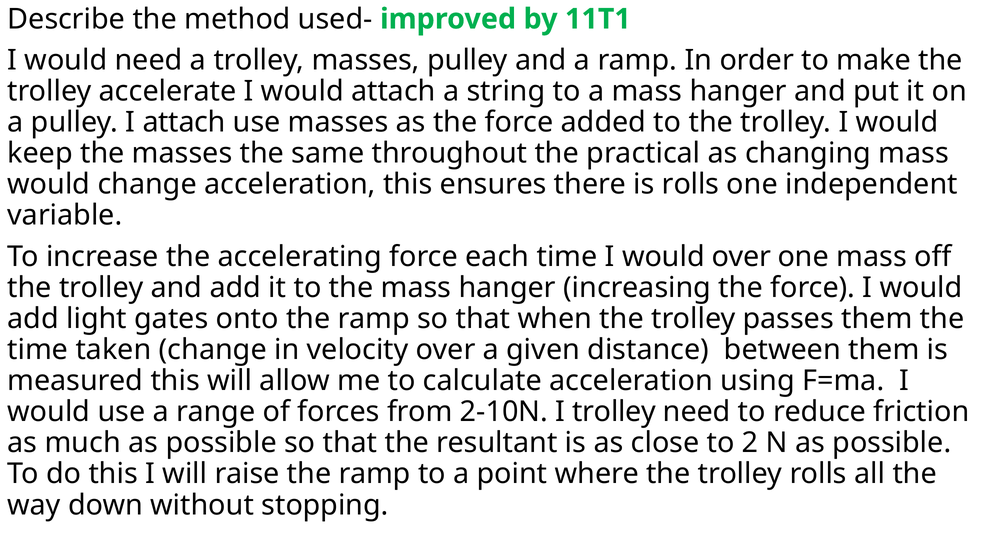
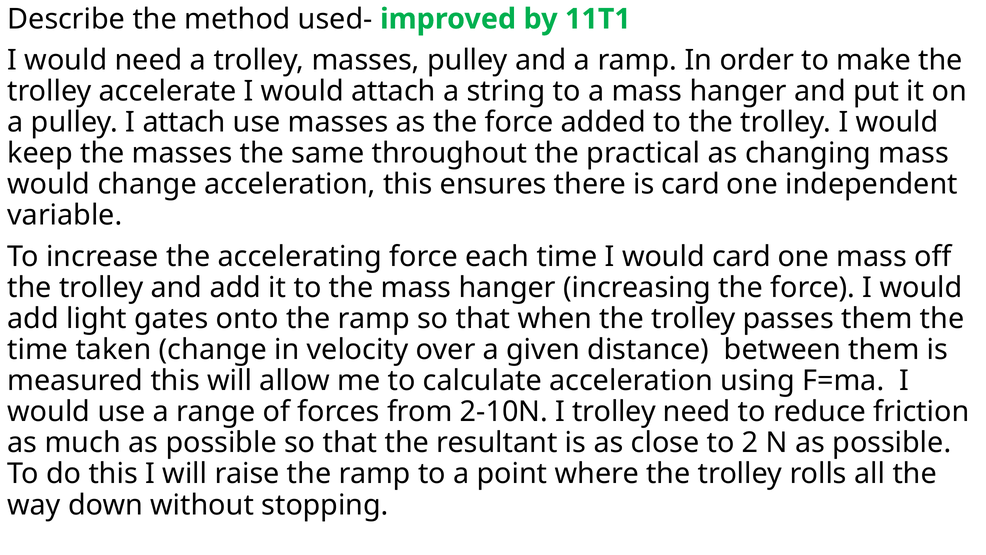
is rolls: rolls -> card (691, 184)
would over: over -> card (741, 257)
